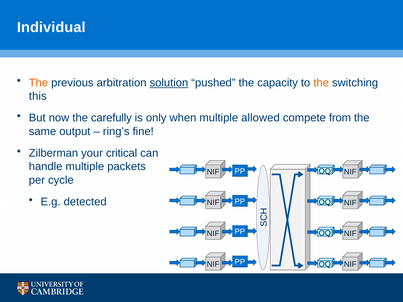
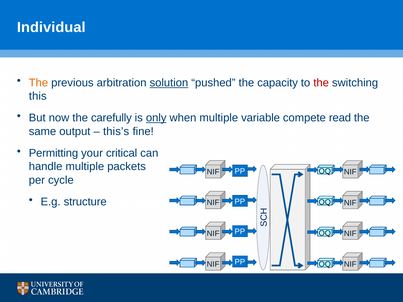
the colour: orange -> red (321, 83)
only underline: none -> present (156, 118)
allowed: allowed -> variable (261, 118)
from: from -> read (340, 118)
ring’s: ring’s -> this’s (116, 131)
Zilberman: Zilberman -> Permitting (53, 153)
detected: detected -> structure (85, 202)
